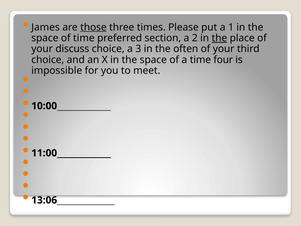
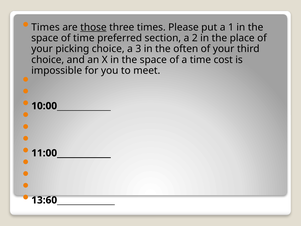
James: James -> Times (46, 27)
the underline: present -> none (219, 38)
discuss: discuss -> picking (72, 49)
four: four -> cost (223, 60)
13:06______________: 13:06______________ -> 13:60______________ (73, 200)
